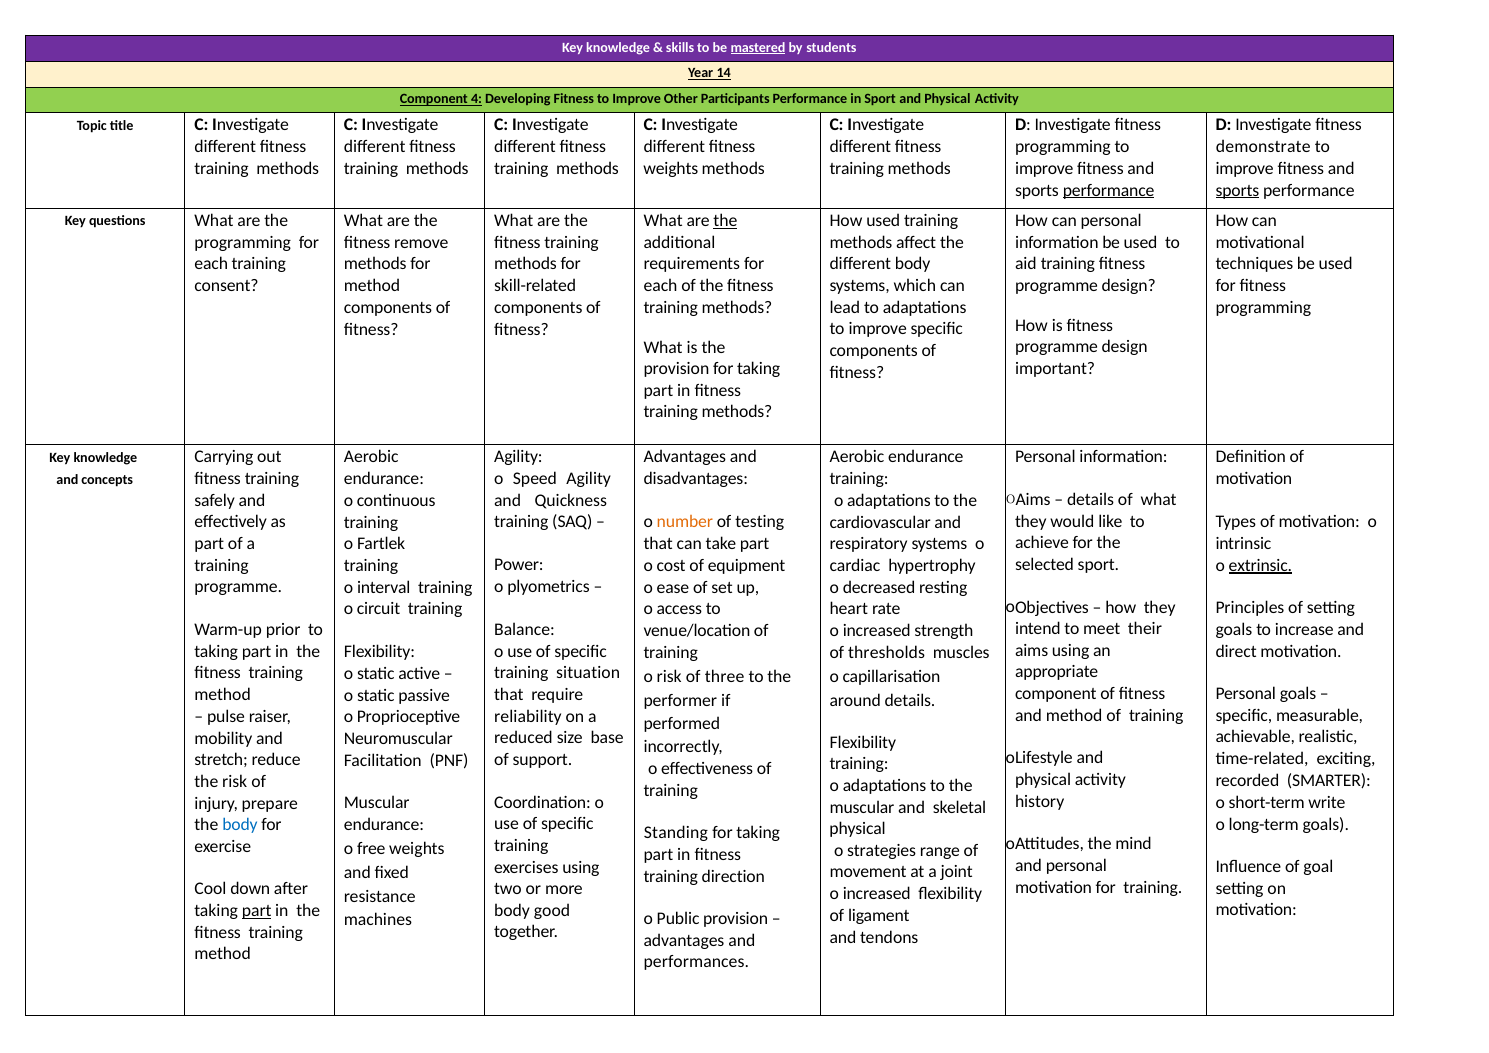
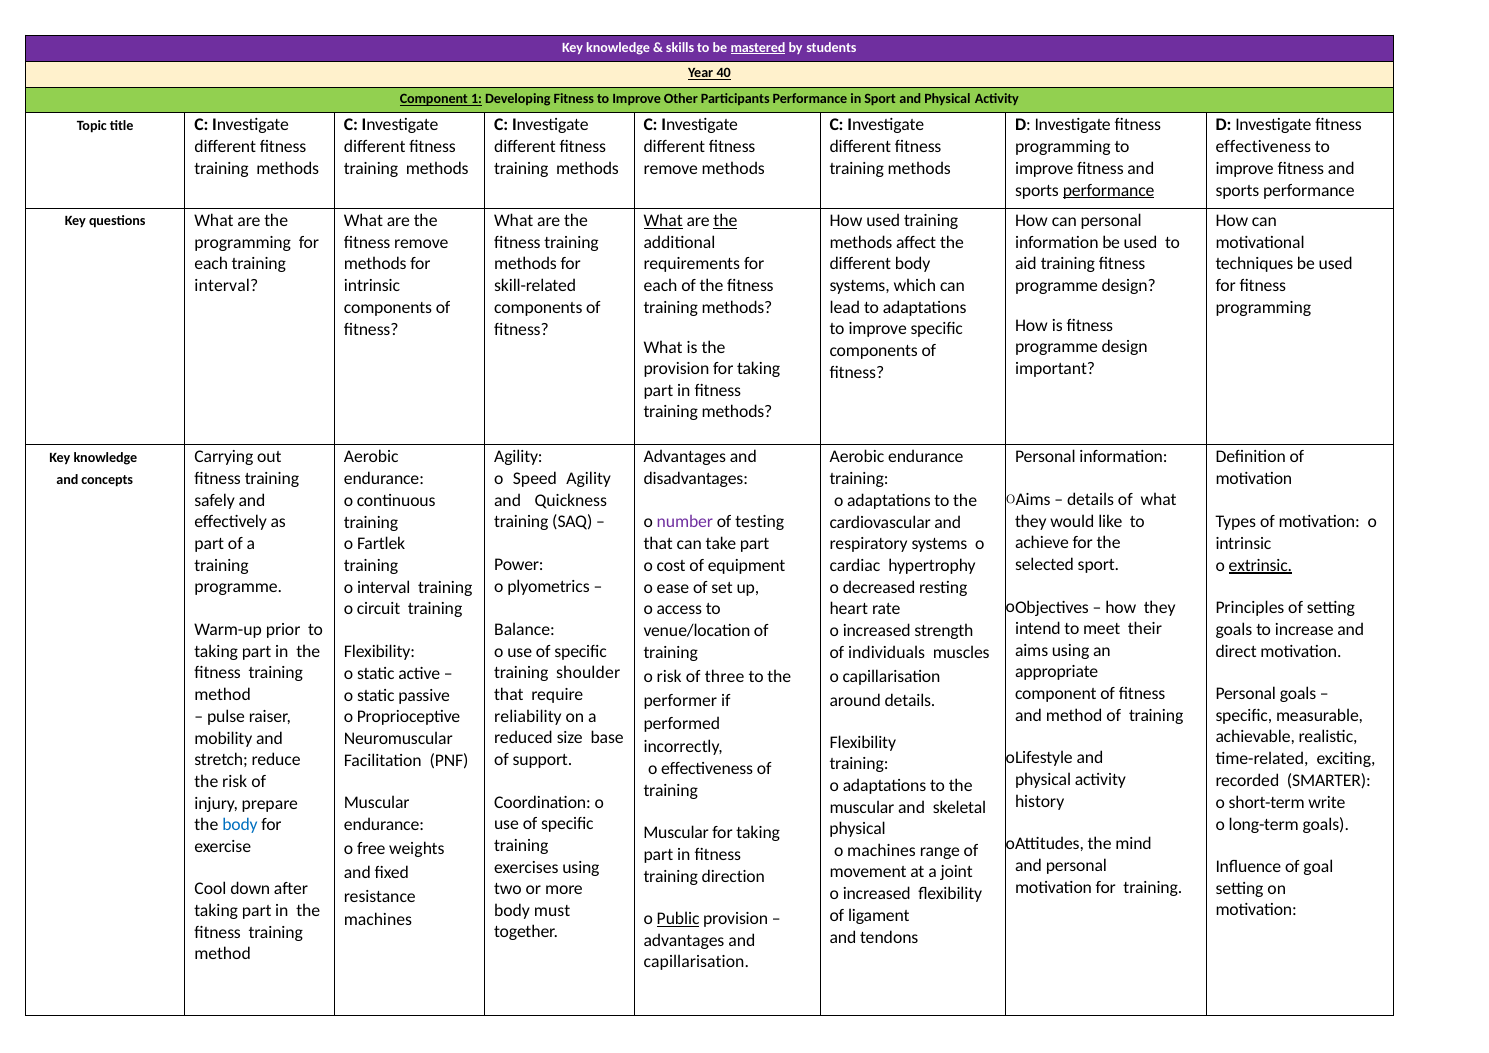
14: 14 -> 40 (724, 73)
4: 4 -> 1 (477, 99)
demonstrate: demonstrate -> effectiveness (1263, 147)
weights: weights -> remove (671, 168)
sports underline: present -> none (1237, 190)
What underline: none -> present (663, 221)
consent: consent -> interval (226, 286)
method: method -> intrinsic (372, 286)
number colour: orange -> purple (685, 522)
thresholds: thresholds -> individuals (887, 652)
situation: situation -> shoulder (588, 673)
Standing: Standing -> Muscular (676, 833)
o strategies: strategies -> machines (882, 851)
good: good -> must (552, 911)
part underline: present -> none (257, 911)
Public underline: none -> present (678, 919)
performances: performances -> capillarisation (696, 962)
